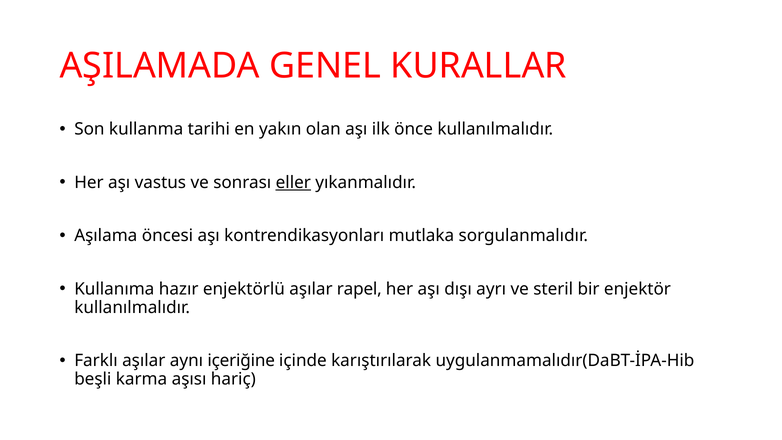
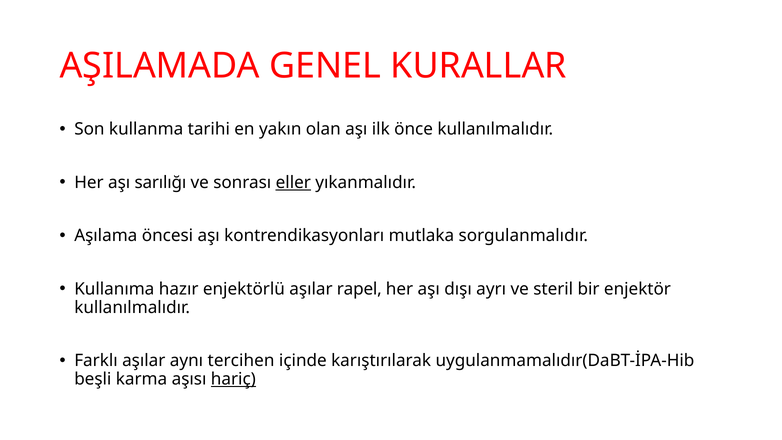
vastus: vastus -> sarılığı (160, 182)
içeriğine: içeriğine -> tercihen (241, 361)
hariç underline: none -> present (233, 379)
